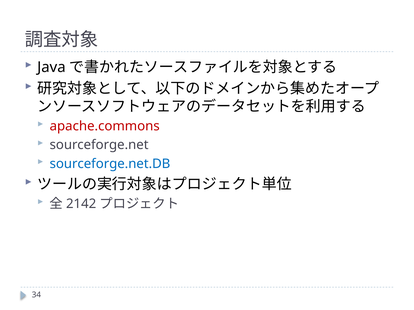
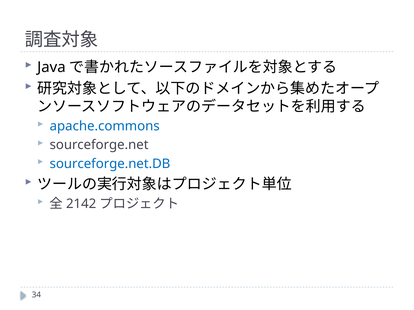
apache.commons colour: red -> blue (105, 126)
